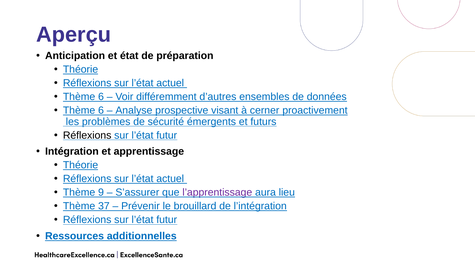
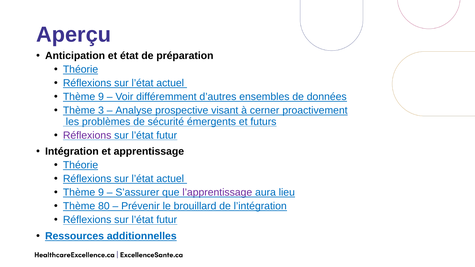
6: 6 -> 9 (101, 97)
6: 6 -> 3 (101, 111)
Réflexions colour: black -> purple (87, 135)
37: 37 -> 80 (104, 206)
